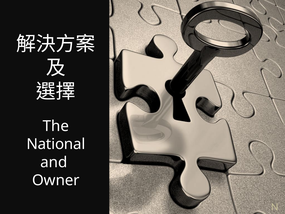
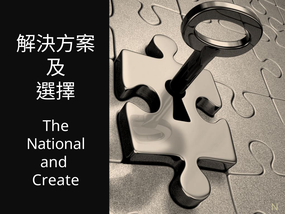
Owner: Owner -> Create (56, 180)
